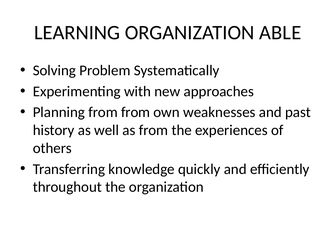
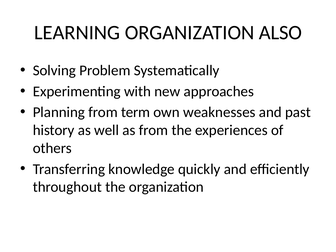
ABLE: ABLE -> ALSO (280, 33)
from from: from -> term (136, 112)
